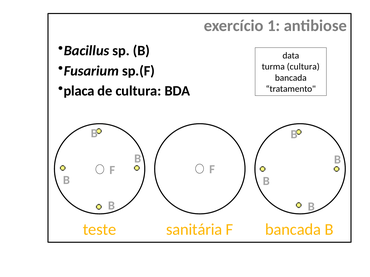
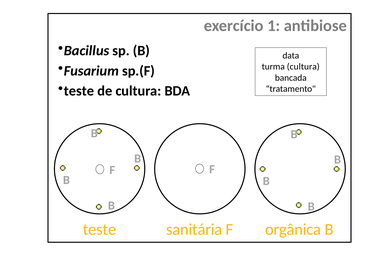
placa: placa -> teste (79, 91)
F bancada: bancada -> orgânica (293, 230)
